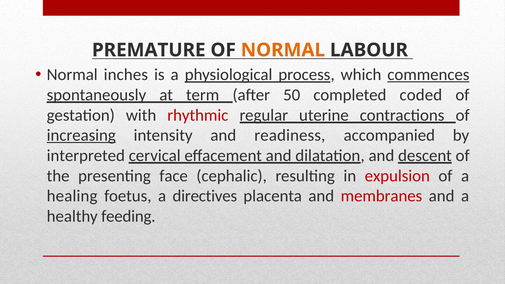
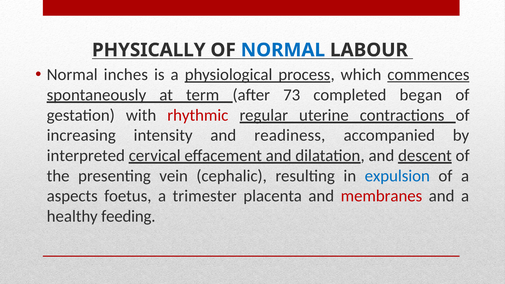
PREMATURE: PREMATURE -> PHYSICALLY (149, 50)
NORMAL colour: orange -> blue (283, 50)
50: 50 -> 73 (292, 95)
coded: coded -> began (421, 95)
increasing underline: present -> none (81, 135)
face: face -> vein (174, 176)
expulsion colour: red -> blue (397, 176)
healing: healing -> aspects (72, 196)
directives: directives -> trimester (205, 196)
